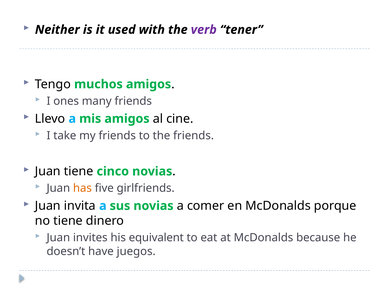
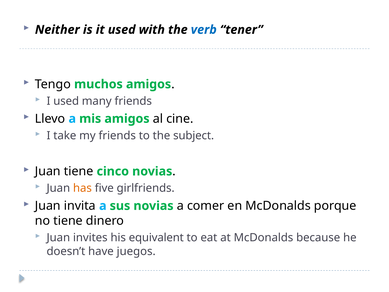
verb colour: purple -> blue (204, 30)
I ones: ones -> used (66, 101)
the friends: friends -> subject (194, 135)
